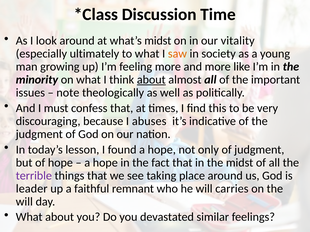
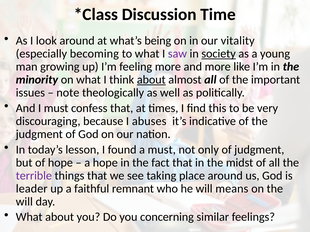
what’s midst: midst -> being (158, 41)
ultimately: ultimately -> becoming (94, 54)
saw colour: orange -> purple (177, 54)
society underline: none -> present (219, 54)
found a hope: hope -> must (162, 150)
carries: carries -> means (232, 189)
devastated: devastated -> concerning (167, 217)
